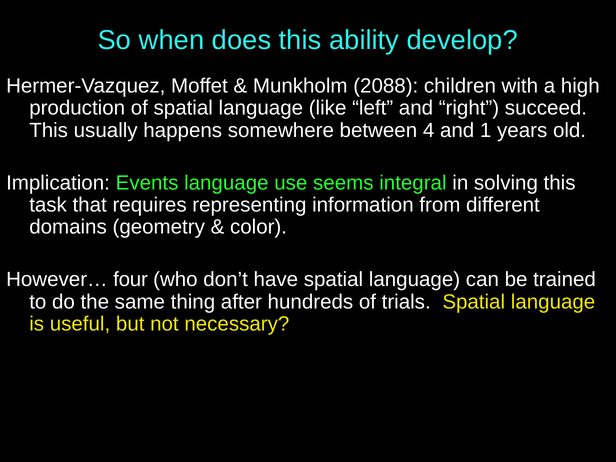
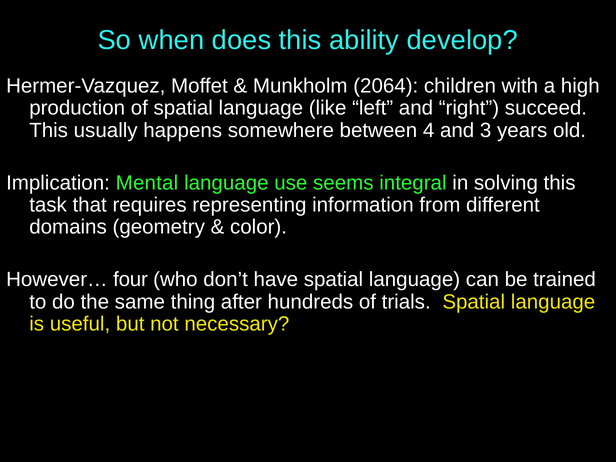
2088: 2088 -> 2064 (386, 86)
1: 1 -> 3 (486, 130)
Events: Events -> Mental (147, 183)
